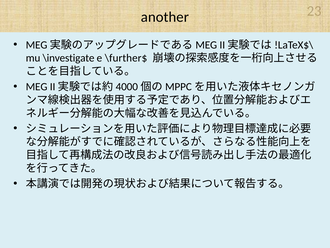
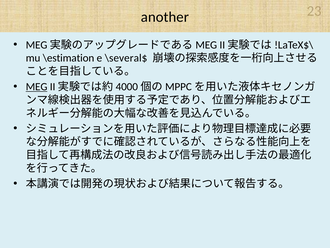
\investigate: \investigate -> \estimation (69, 58)
\further$: \further$ -> \several$ (126, 58)
MEG underline: none -> present (37, 87)
